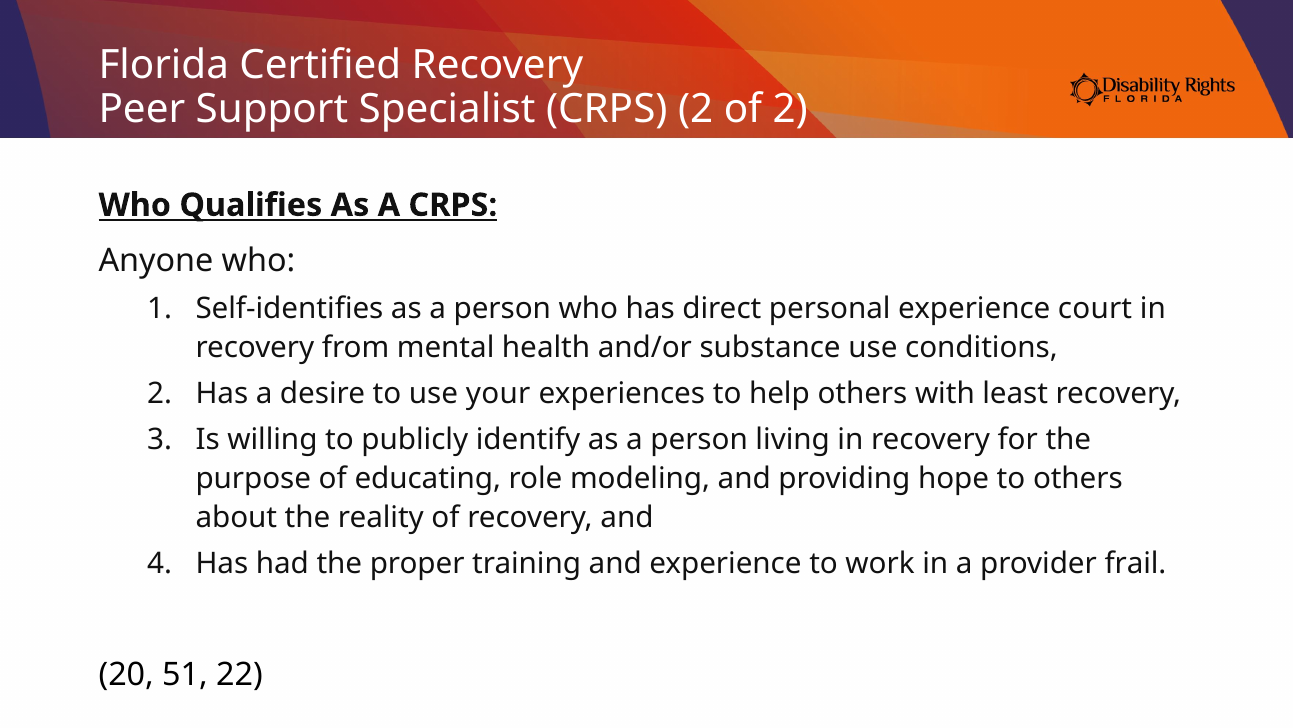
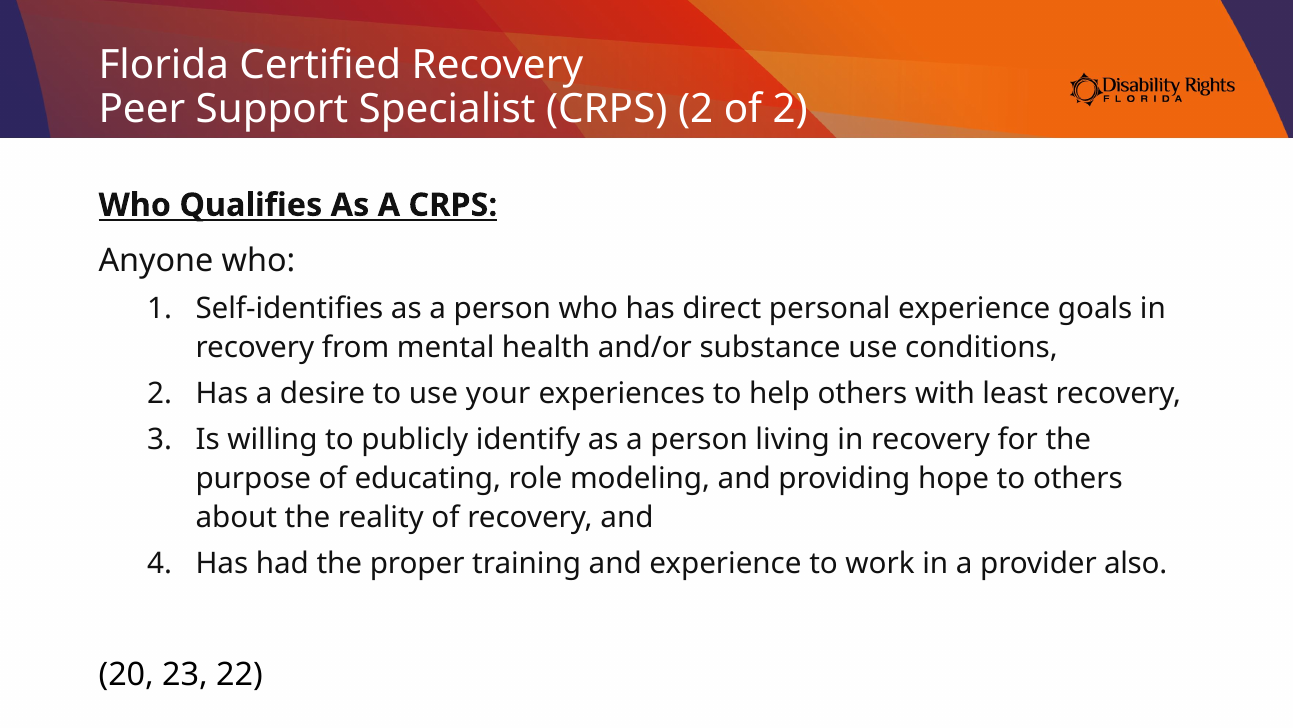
court: court -> goals (1095, 308)
frail: frail -> also (1136, 563)
51: 51 -> 23 (185, 674)
